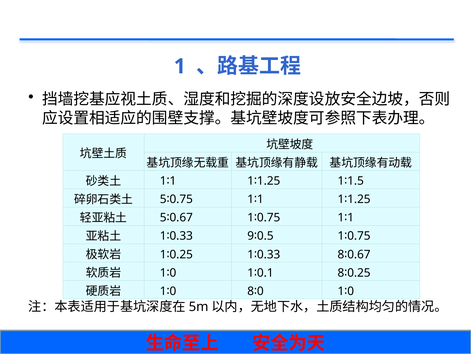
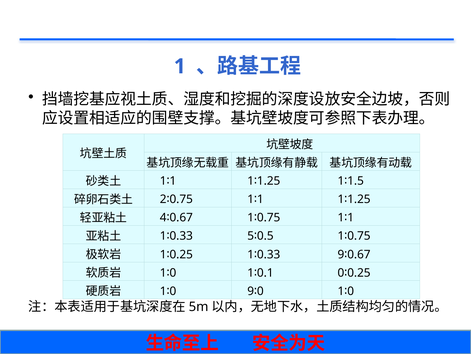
5: 5 -> 2 (163, 199)
5: 5 -> 4 (163, 217)
9: 9 -> 5 (251, 236)
8: 8 -> 9 (341, 254)
8: 8 -> 0 (341, 272)
8: 8 -> 9 (251, 291)
